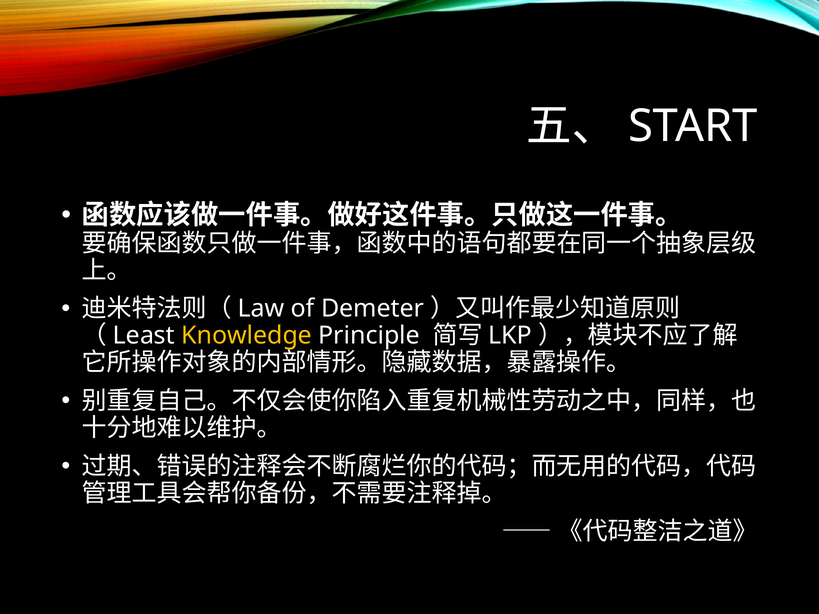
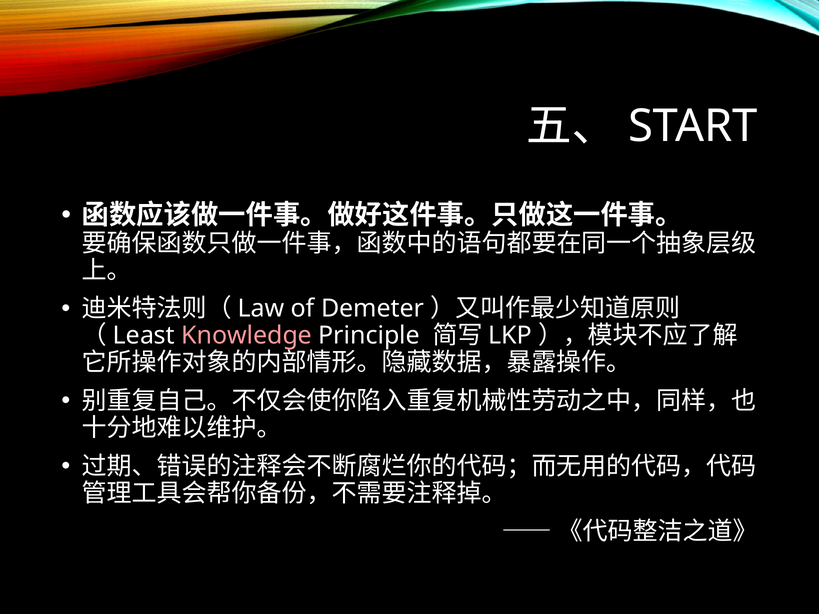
Knowledge colour: yellow -> pink (247, 336)
